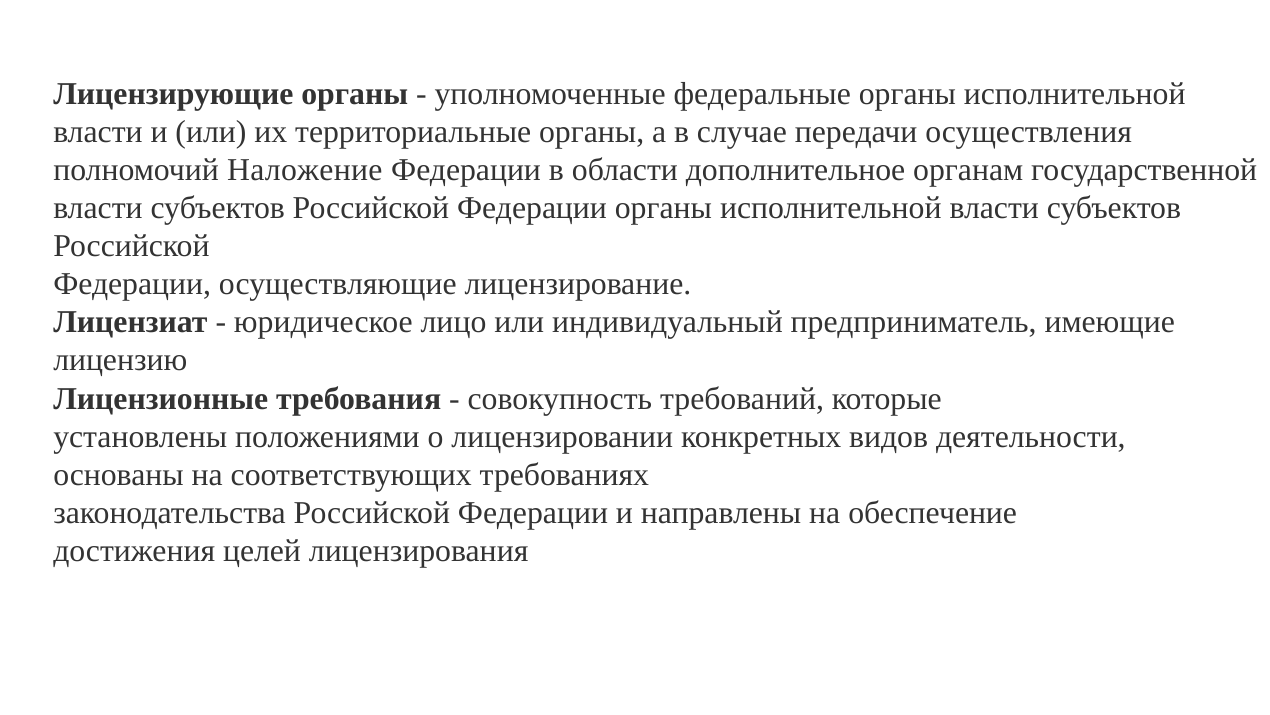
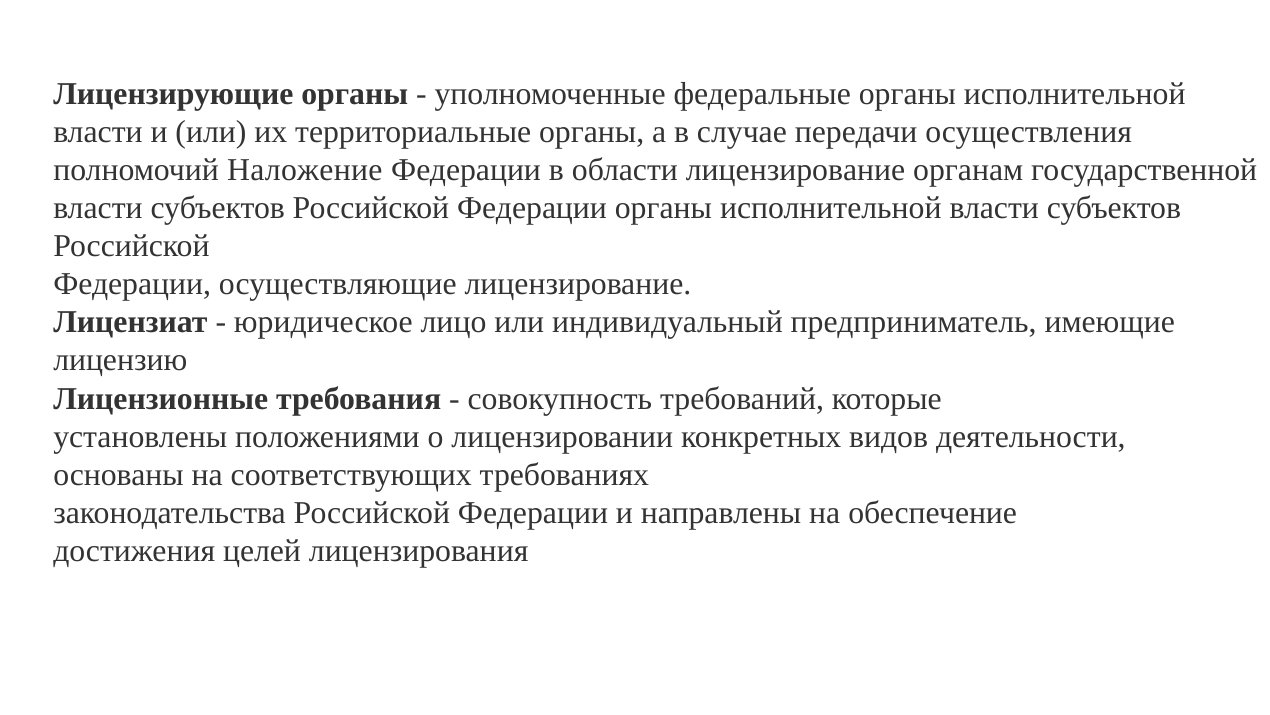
области дополнительное: дополнительное -> лицензирование (796, 170)
